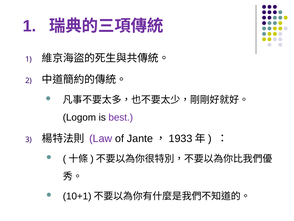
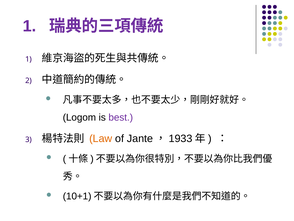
Law colour: purple -> orange (101, 138)
